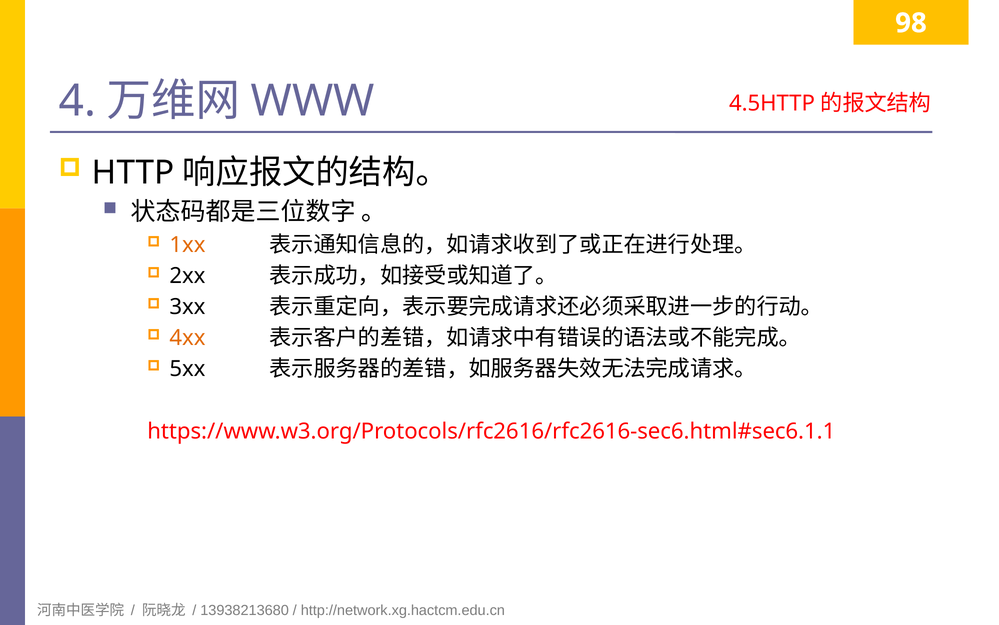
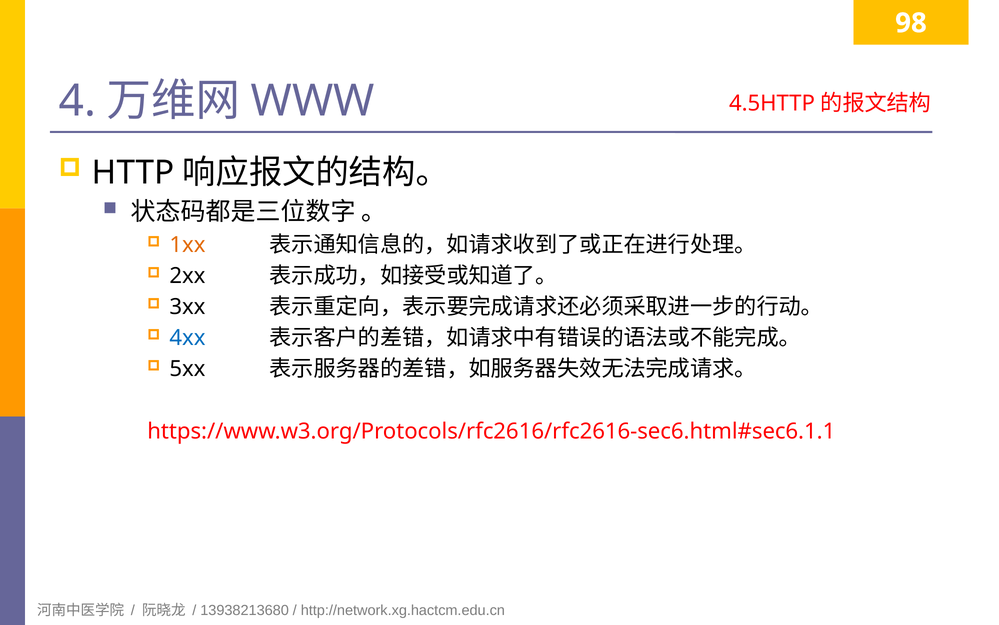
4xx colour: orange -> blue (188, 338)
